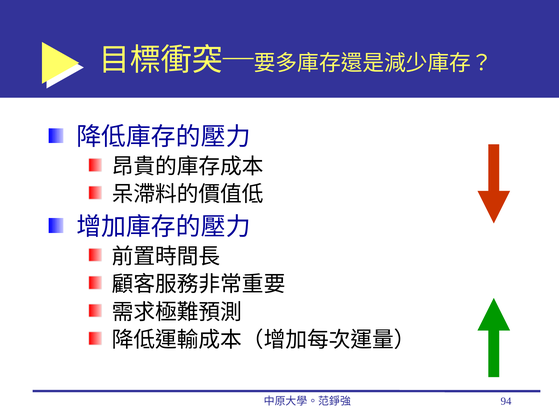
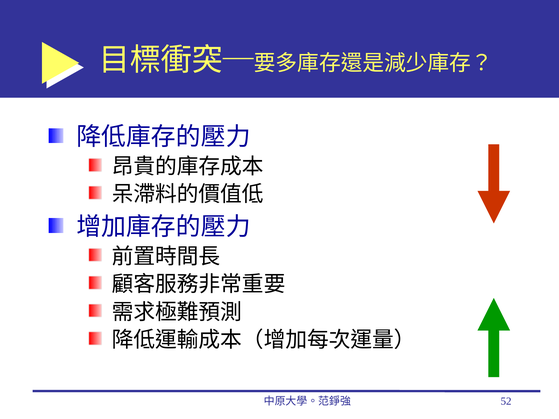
94: 94 -> 52 (506, 401)
